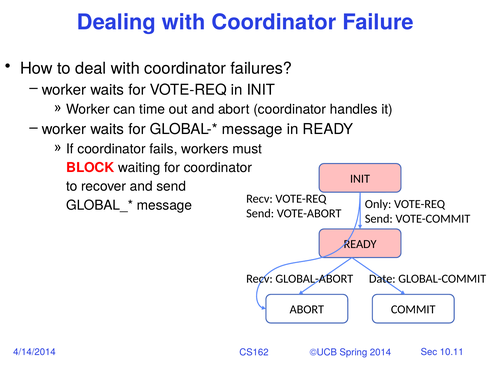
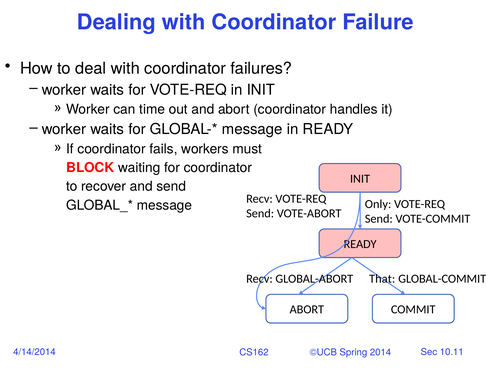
Date: Date -> That (382, 279)
